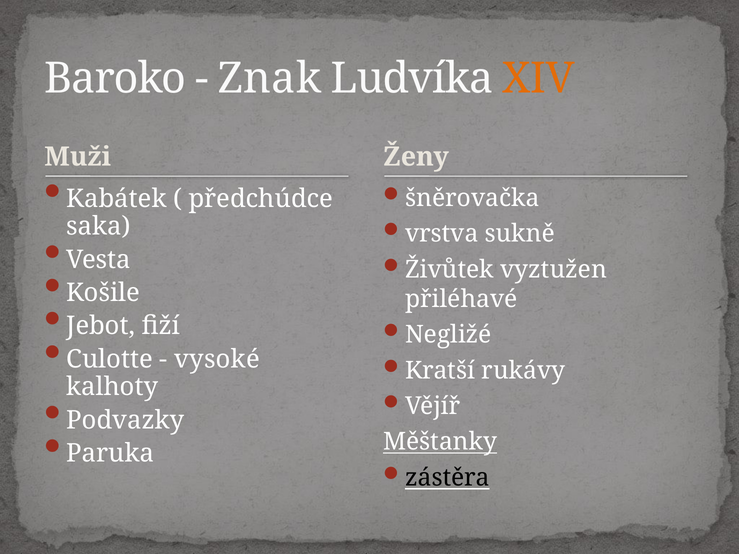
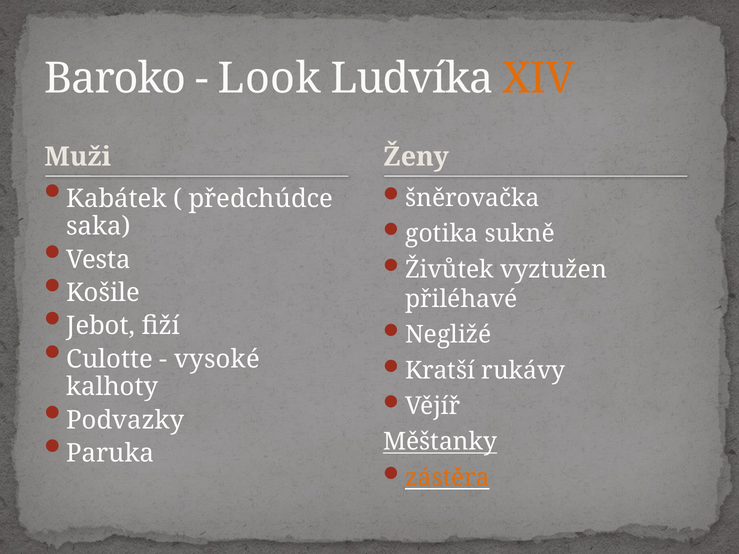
Znak: Znak -> Look (269, 78)
vrstva: vrstva -> gotika (442, 234)
zástěra colour: black -> orange (447, 478)
